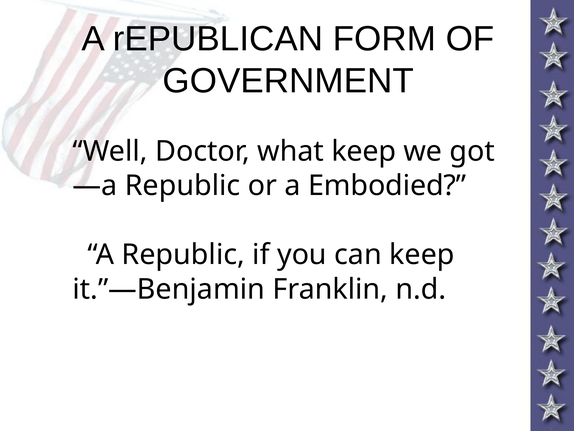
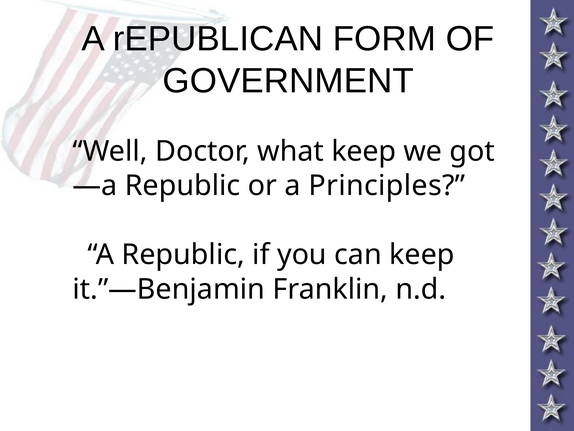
Embodied: Embodied -> Principles (387, 186)
